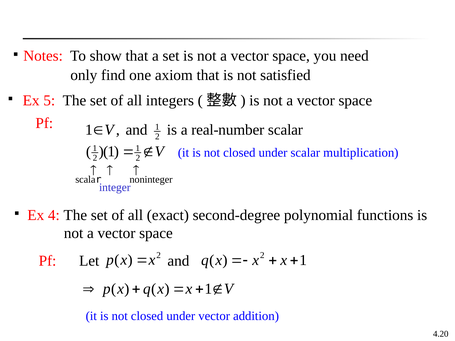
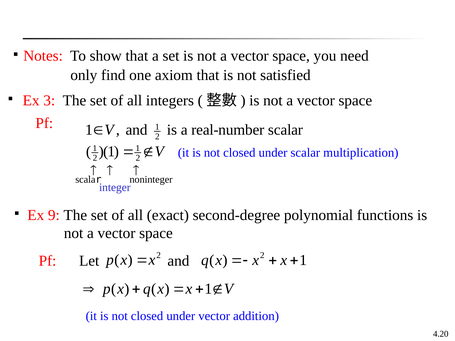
5: 5 -> 3 (49, 101)
4: 4 -> 9 (54, 215)
